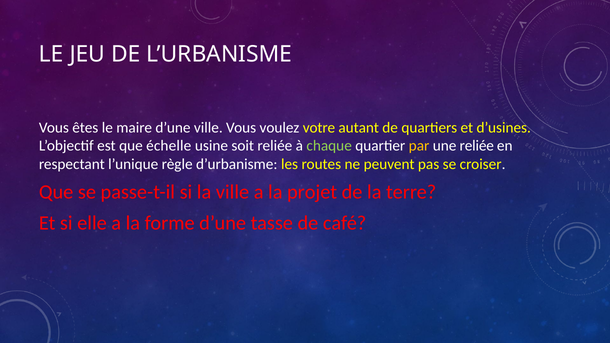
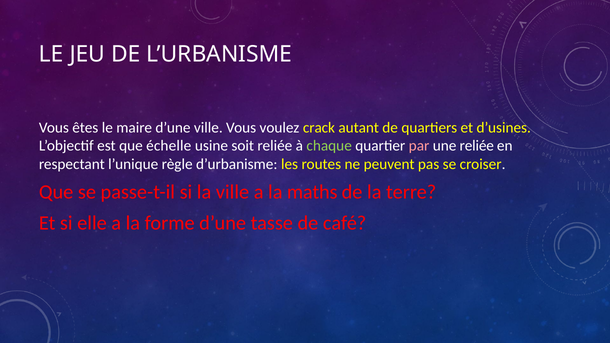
votre: votre -> crack (319, 128)
par colour: yellow -> pink (419, 146)
projet: projet -> maths (312, 192)
